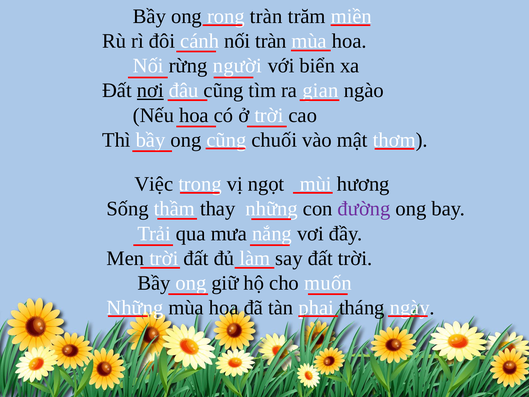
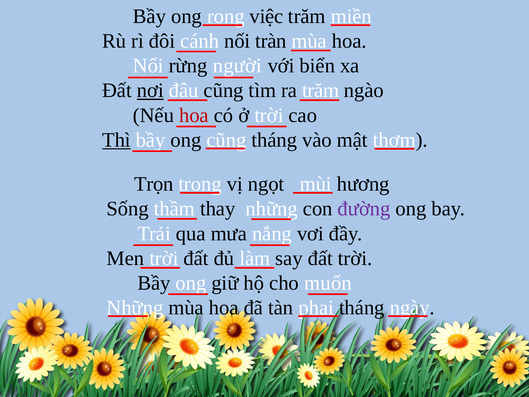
rong tràn: tràn -> việc (266, 16)
ra gian: gian -> trăm (321, 90)
hoa colour: black -> red (194, 115)
Thì underline: none -> present (116, 140)
cũng chuối: chuối -> tháng (274, 140)
Việc: Việc -> Trọn (154, 184)
